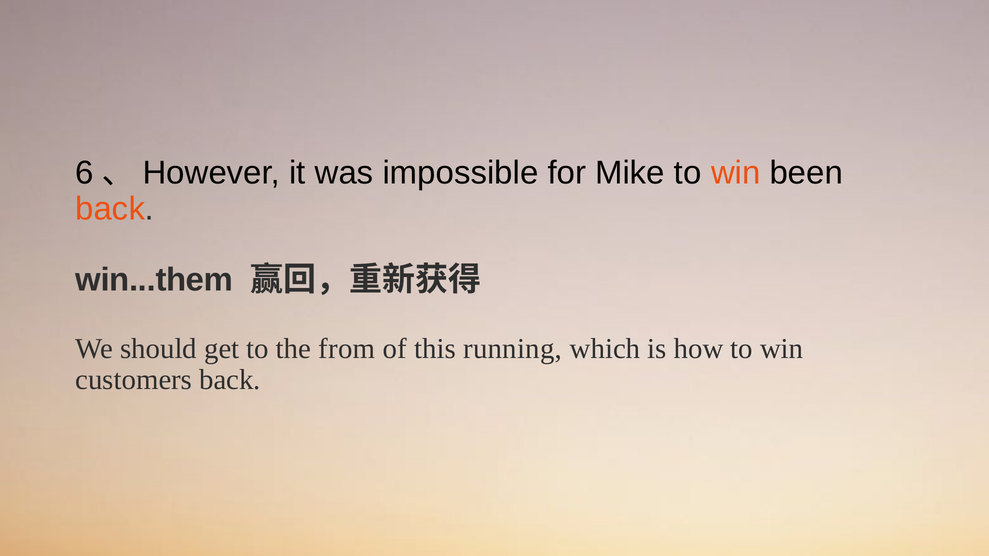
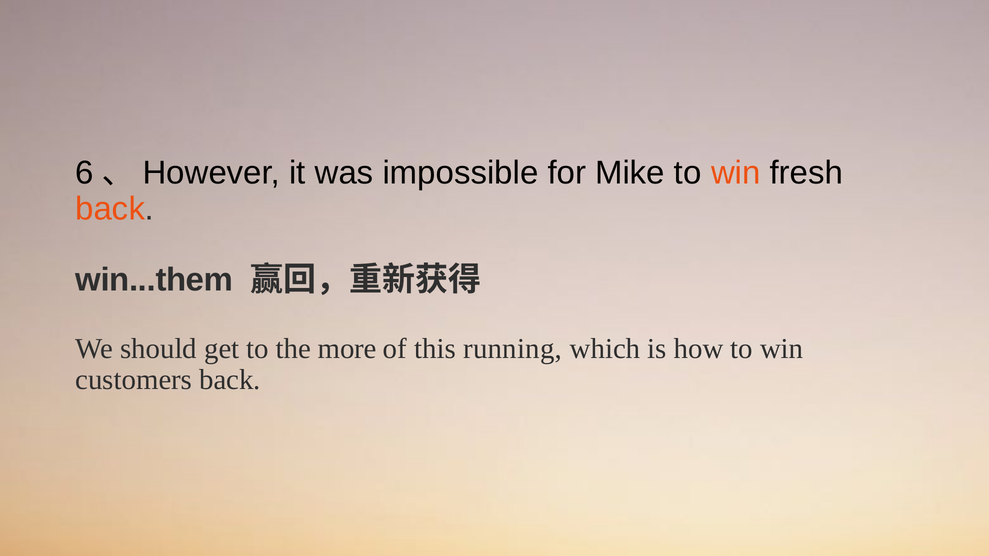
been: been -> fresh (806, 173)
from: from -> more (347, 349)
